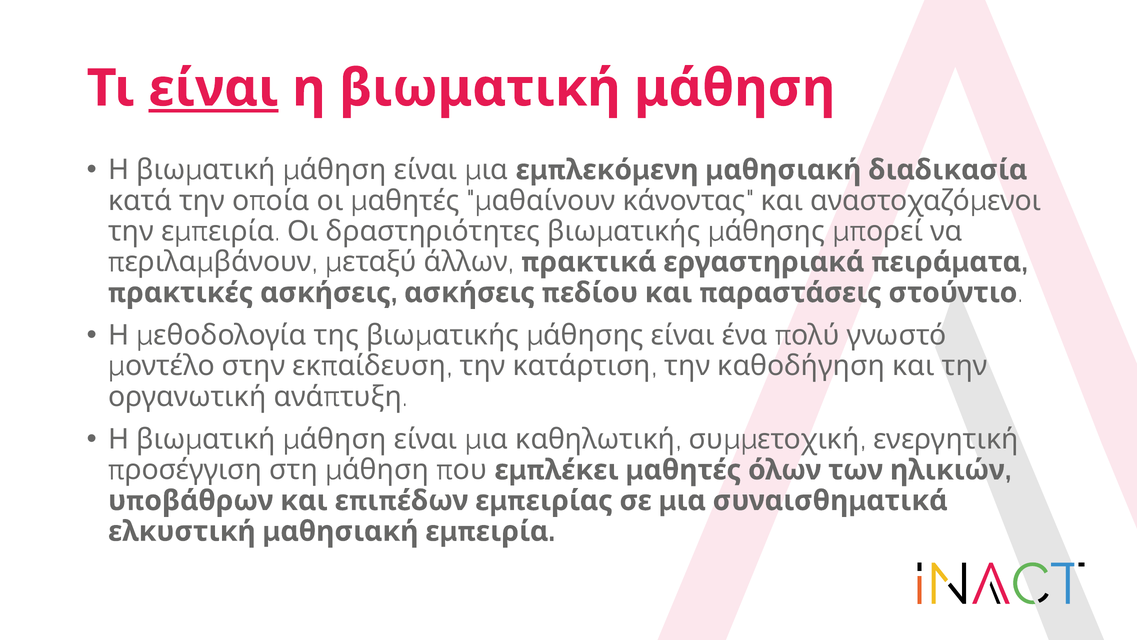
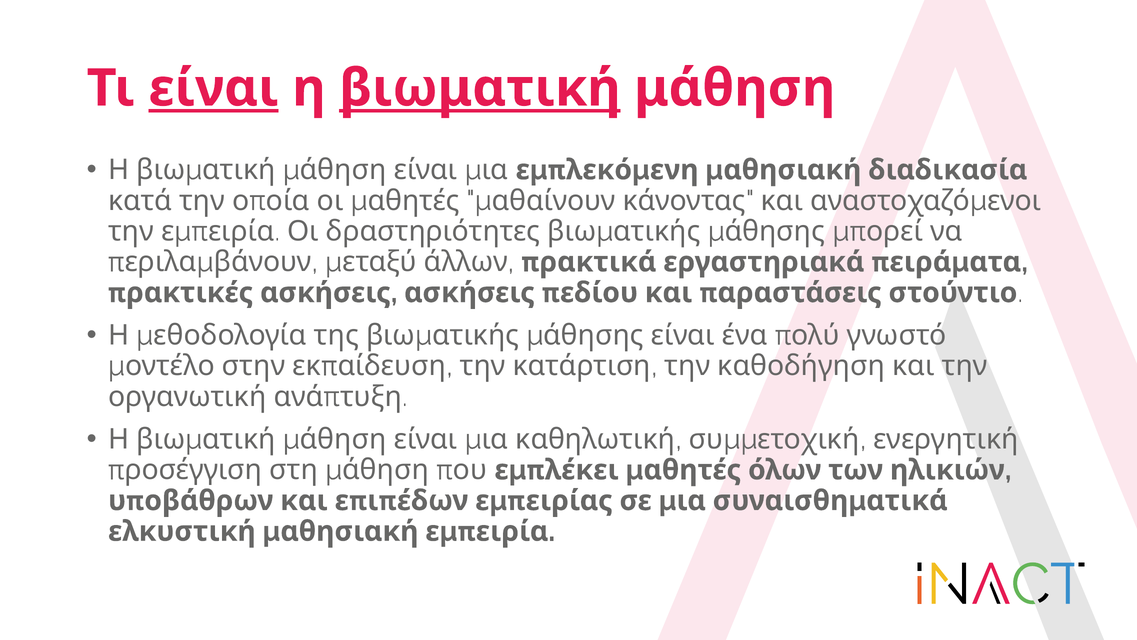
βιωματική underline: none -> present (480, 88)
